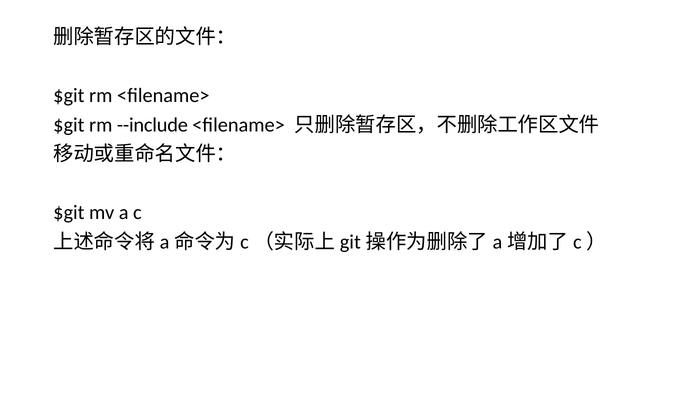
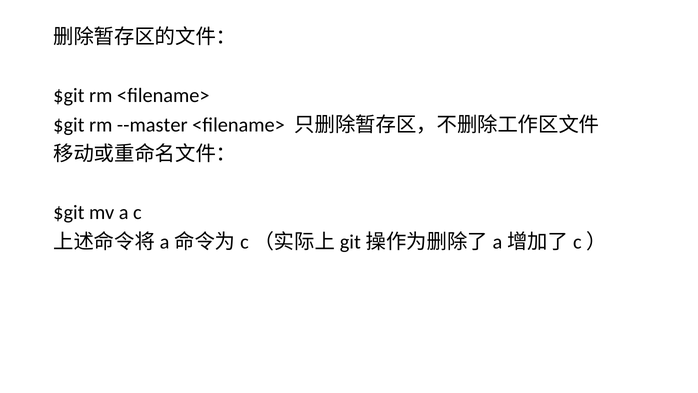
--include: --include -> --master (152, 125)
